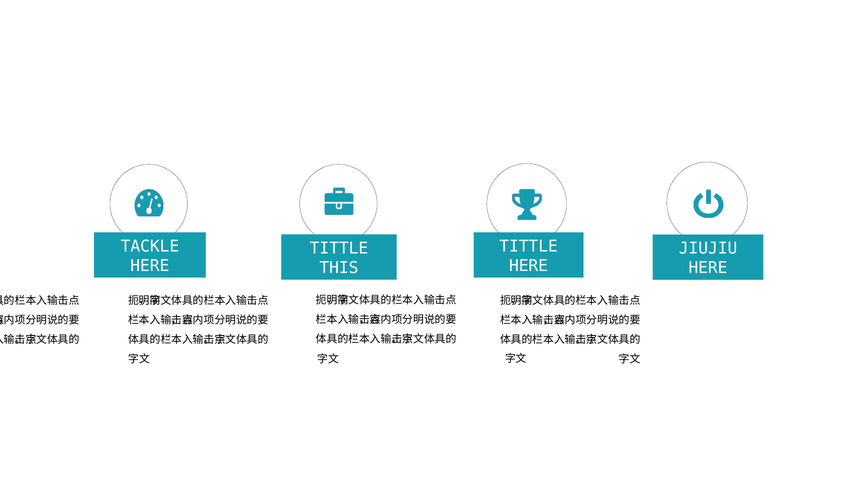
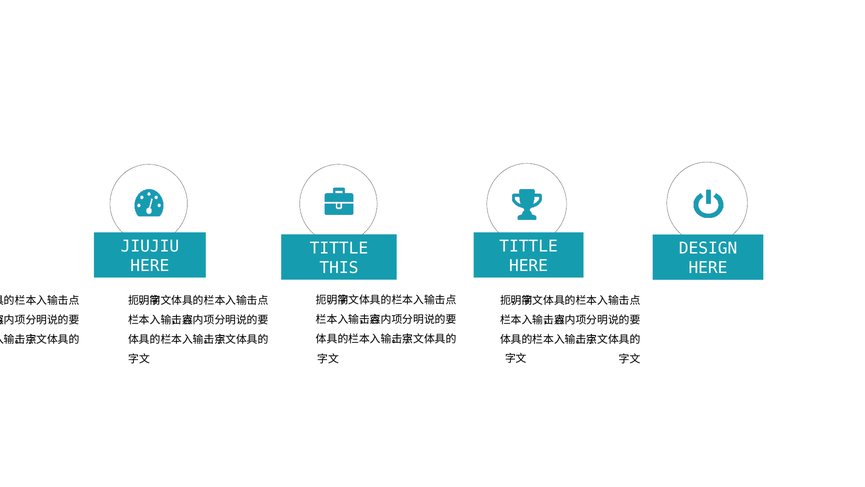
TACKLE: TACKLE -> JIUJIU (150, 246)
JIUJIU: JIUJIU -> DESIGN (708, 248)
